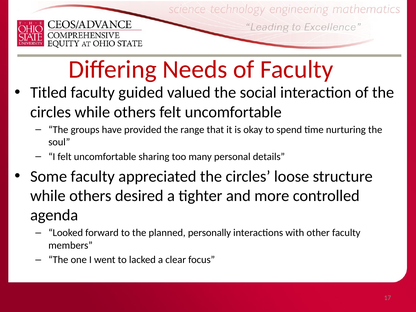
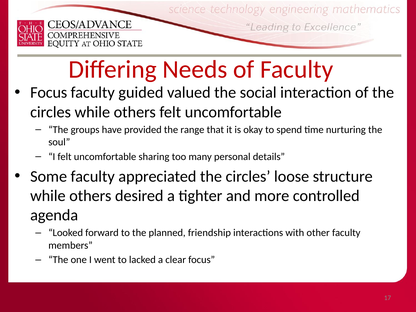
Titled: Titled -> Focus (49, 93)
personally: personally -> friendship (209, 233)
